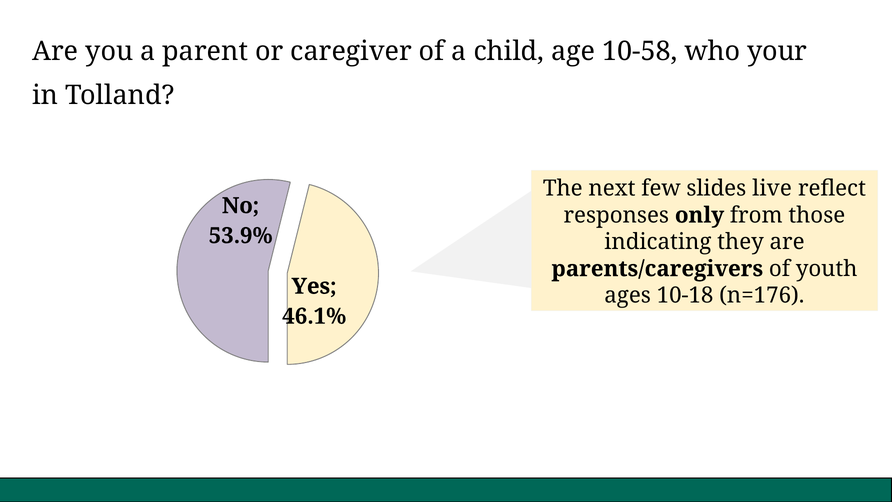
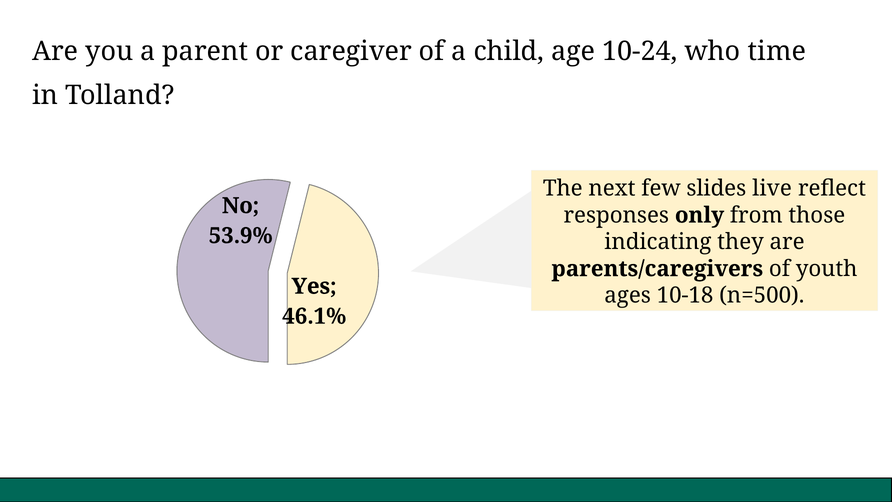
10-58: 10-58 -> 10-24 (640, 51)
your: your -> time (777, 51)
n=176: n=176 -> n=500 (762, 295)
